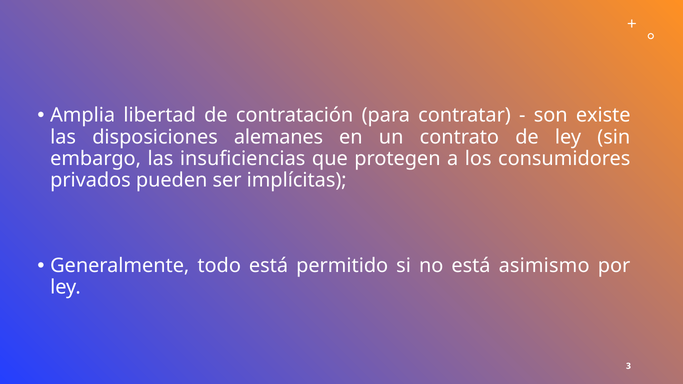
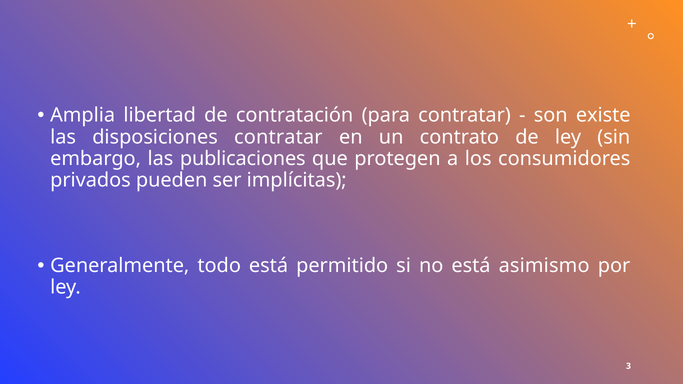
disposiciones alemanes: alemanes -> contratar (278, 137)
insuficiencias: insuficiencias -> publicaciones (243, 159)
